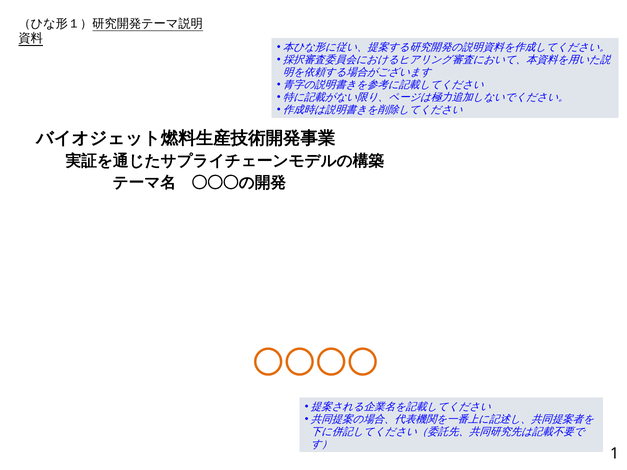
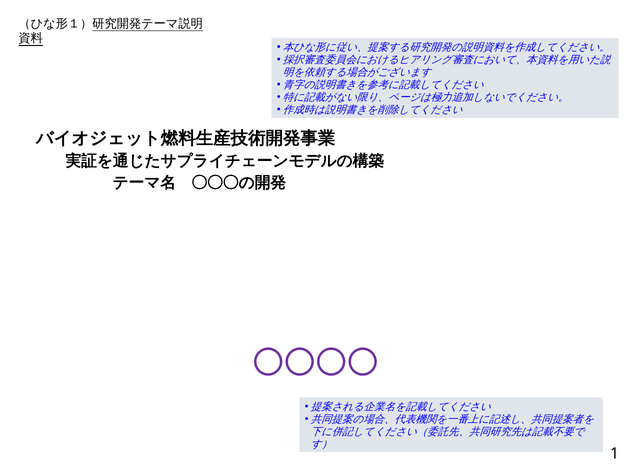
〇〇〇〇 colour: orange -> purple (316, 364)
